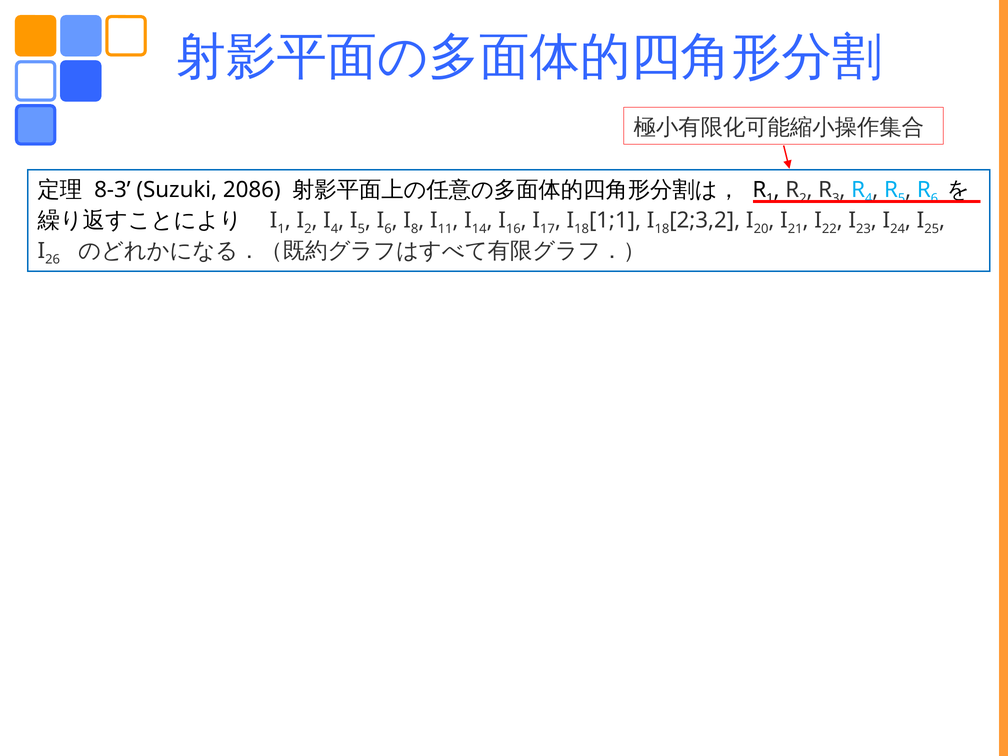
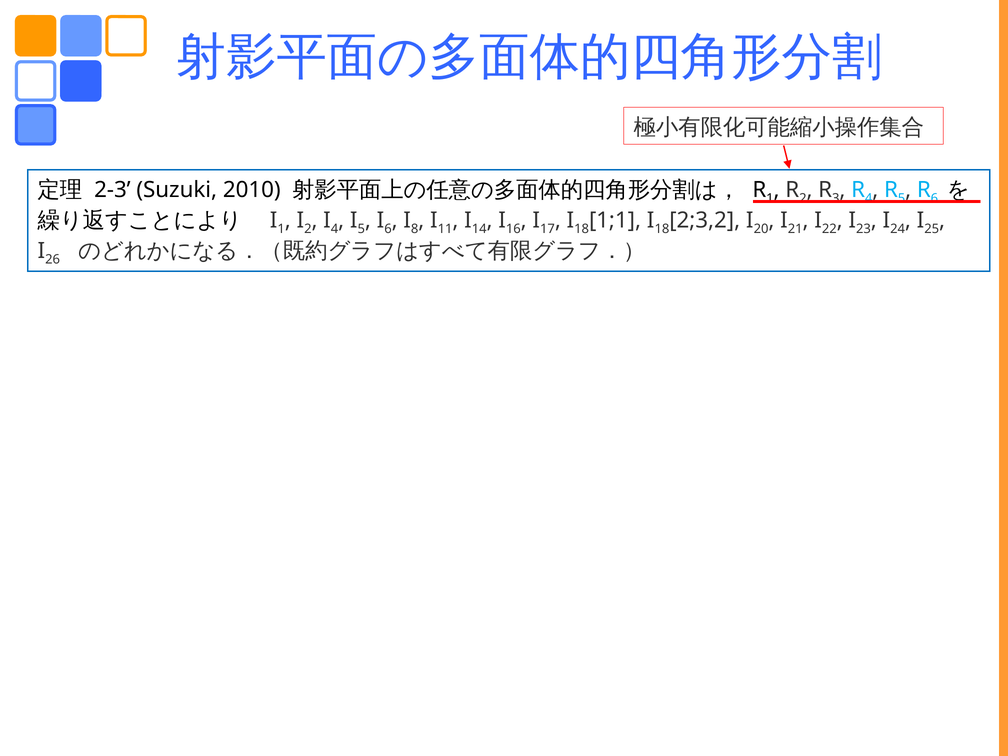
8-3: 8-3 -> 2-3 (112, 190)
2086: 2086 -> 2010 (252, 190)
